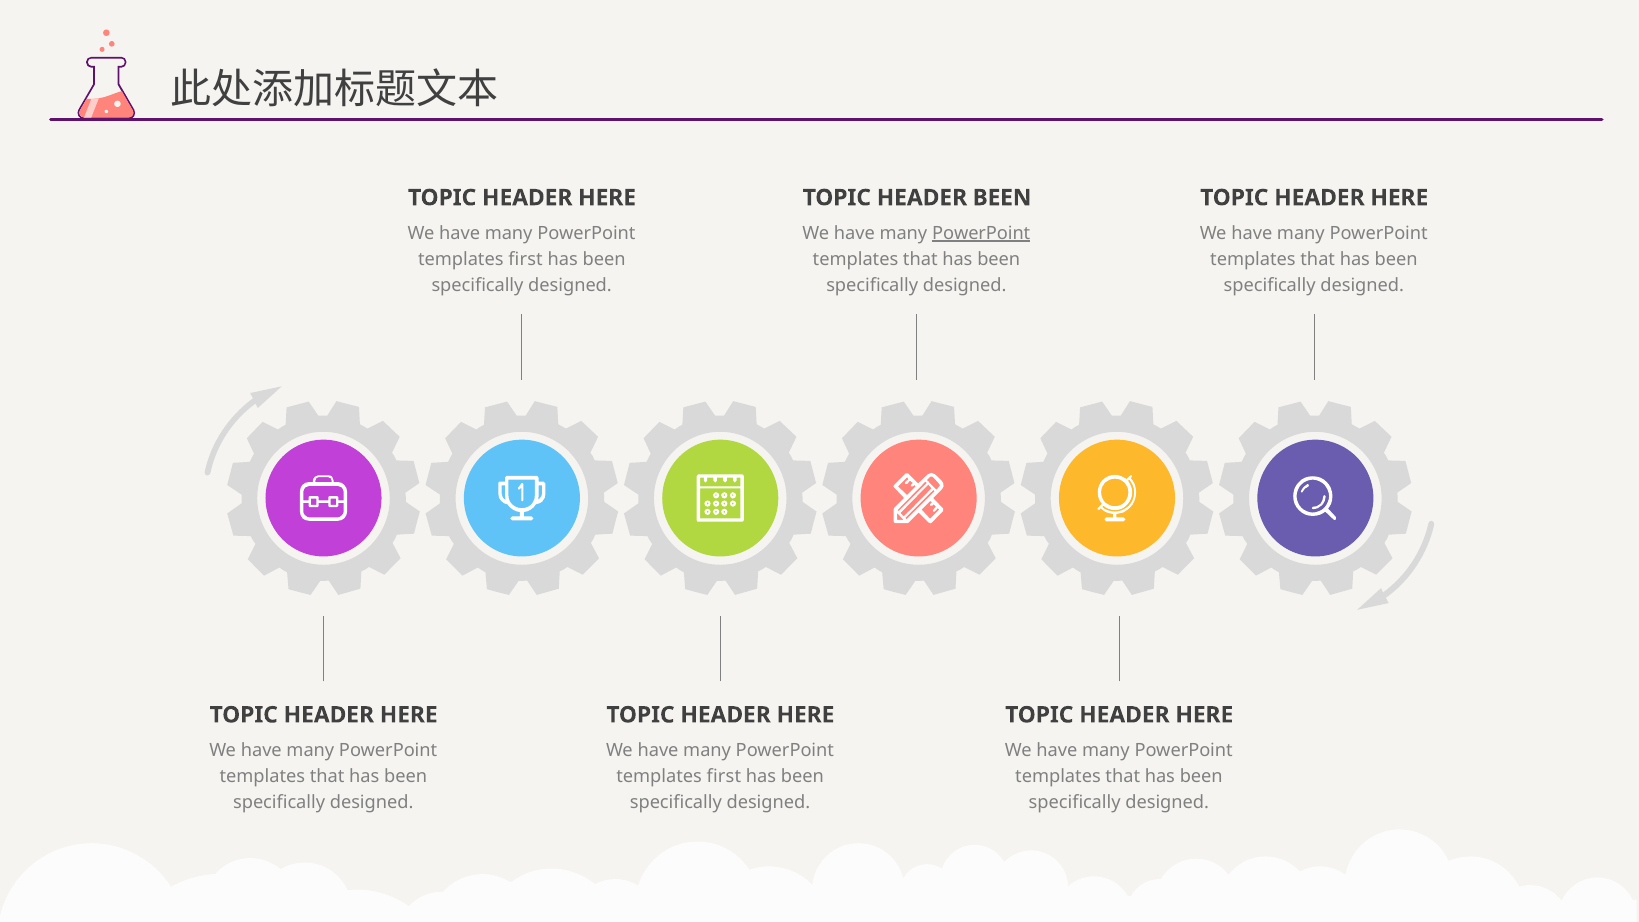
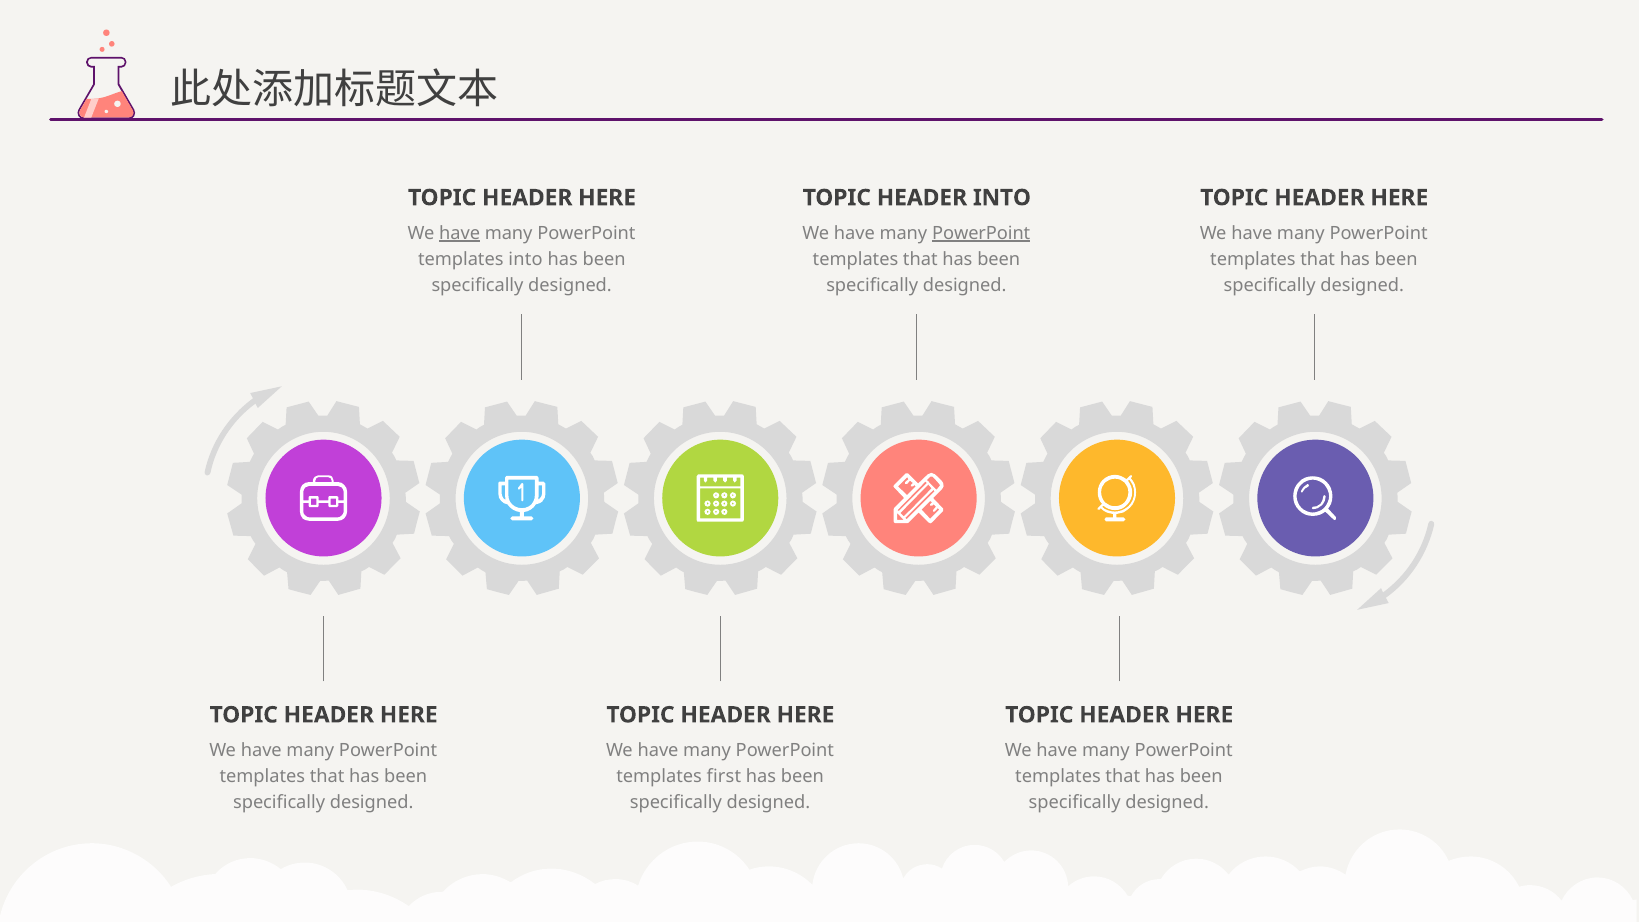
HEADER BEEN: BEEN -> INTO (1002, 198)
have underline: none -> present (460, 233)
first: first -> into (525, 259)
